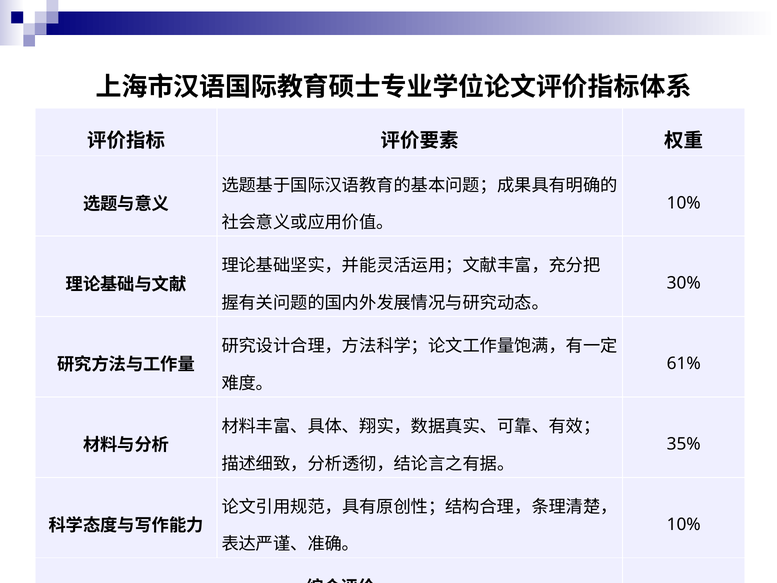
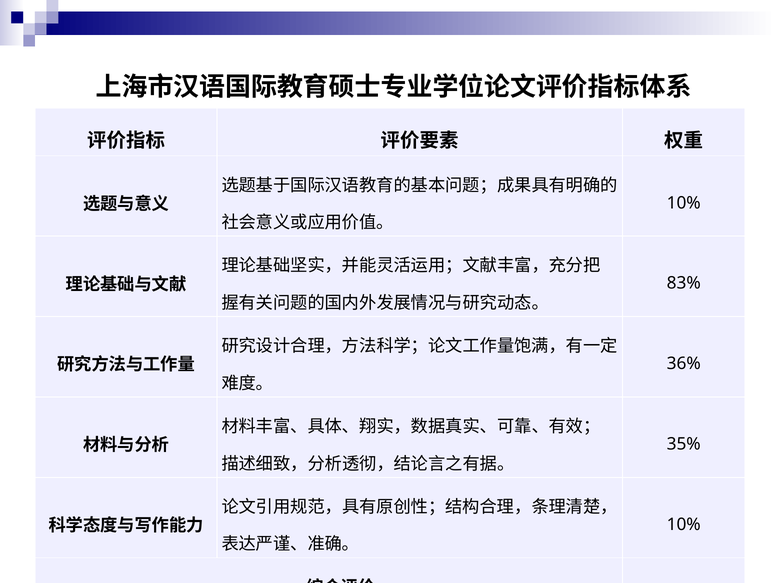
30%: 30% -> 83% (684, 283)
61%: 61% -> 36% (684, 363)
